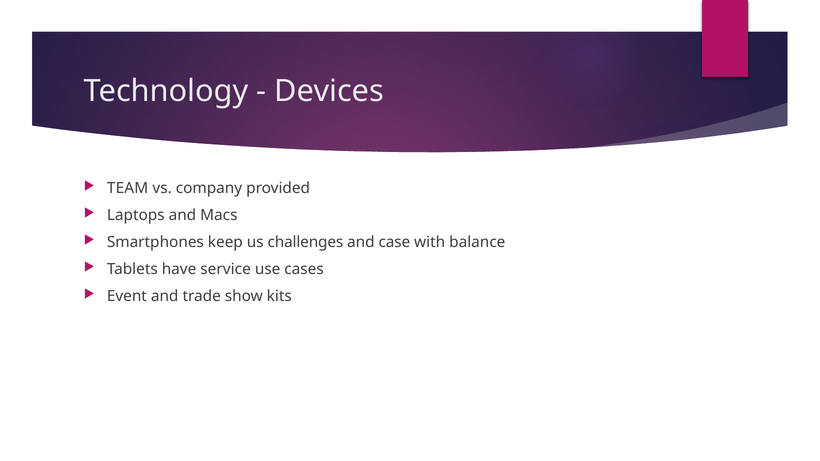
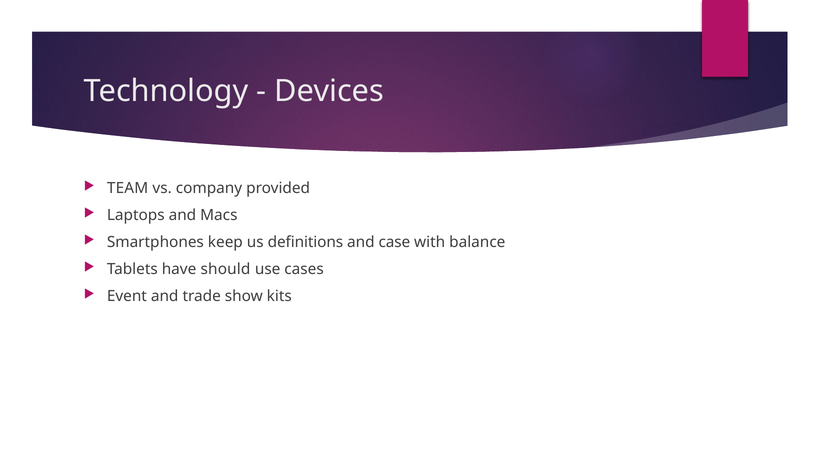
challenges: challenges -> definitions (305, 242)
service: service -> should (226, 269)
